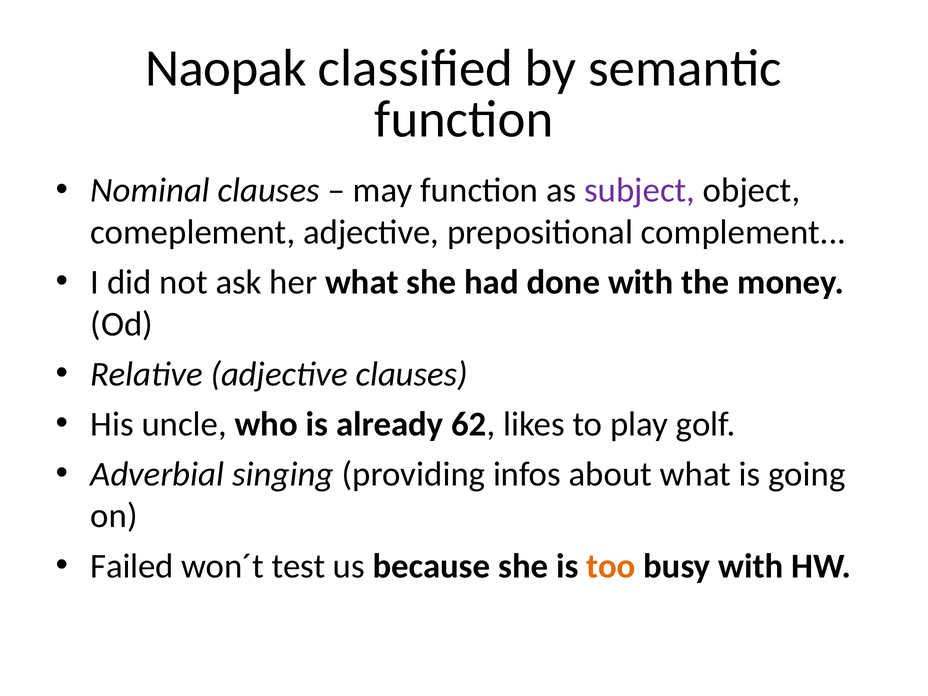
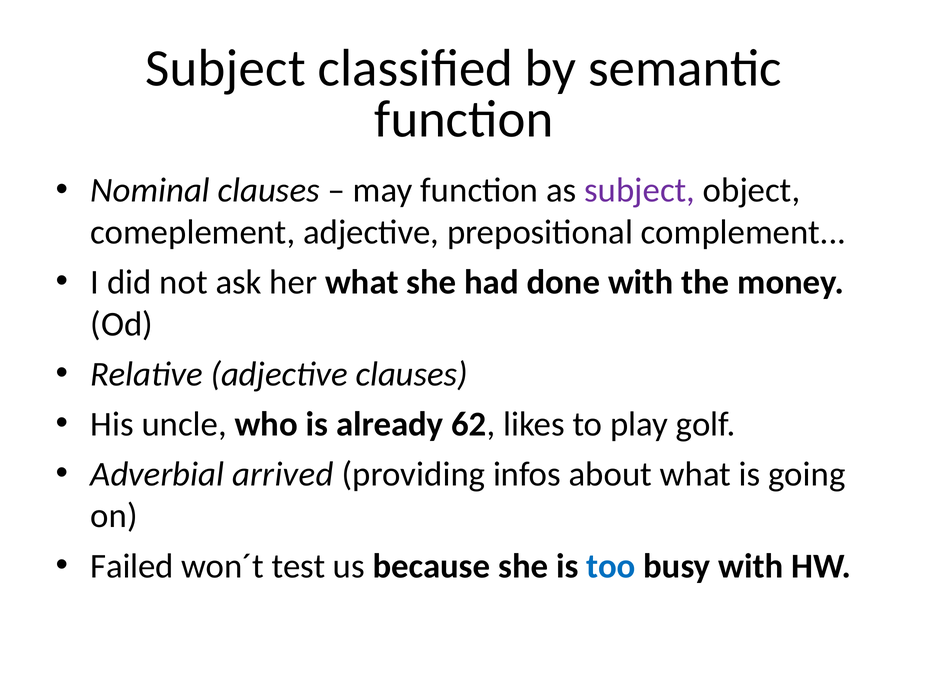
Naopak: Naopak -> Subject (225, 68)
singing: singing -> arrived (283, 474)
too colour: orange -> blue (611, 566)
